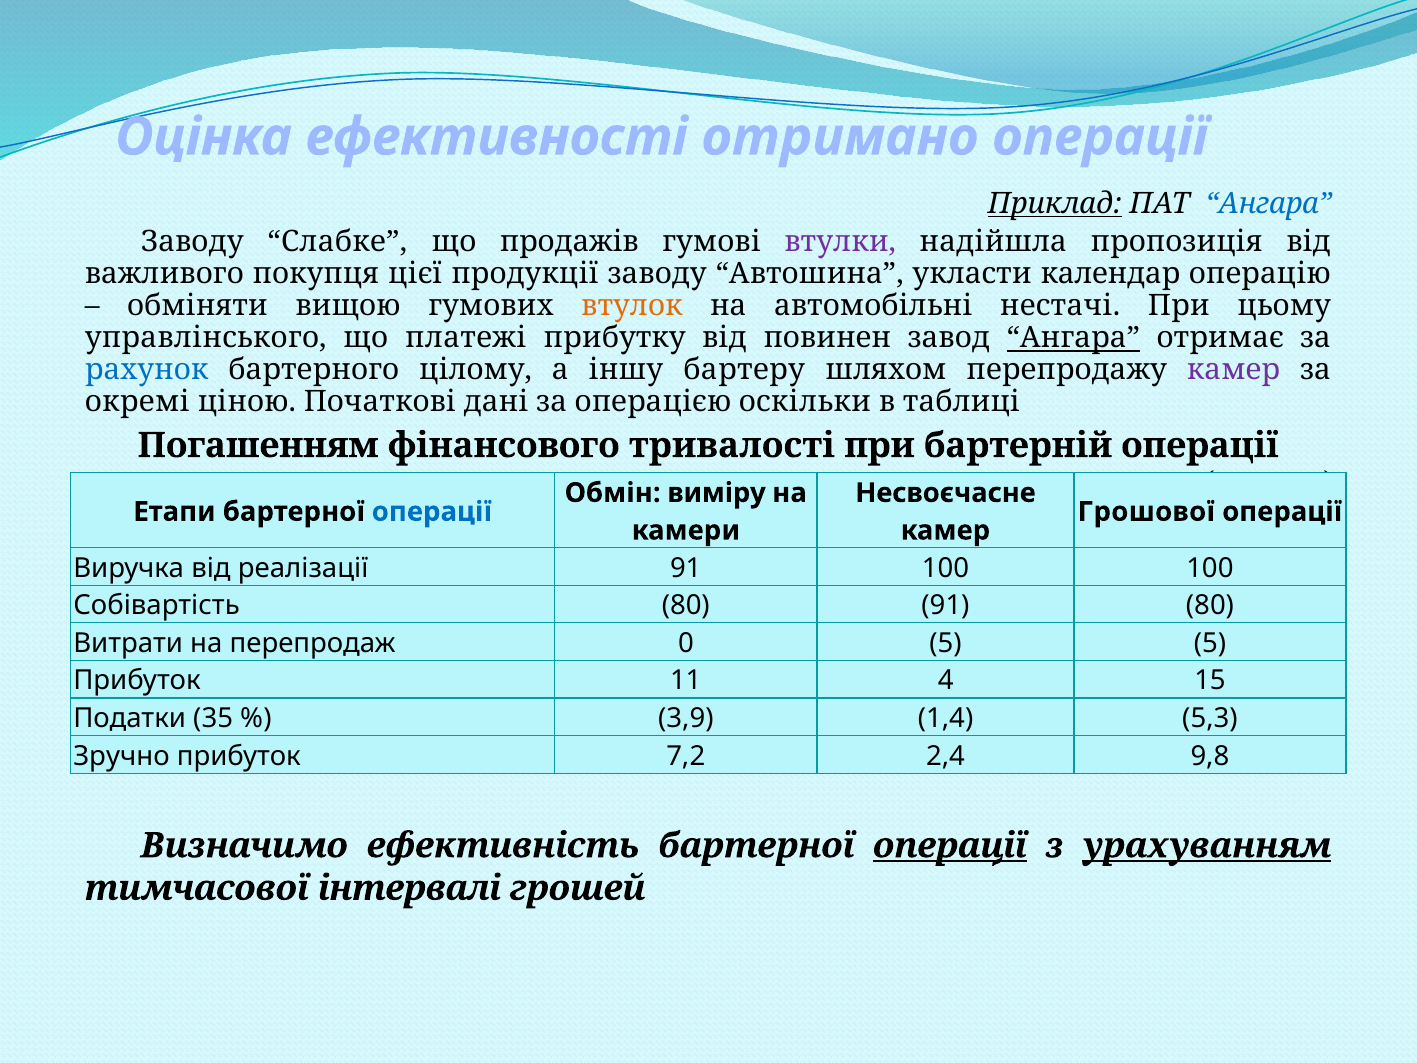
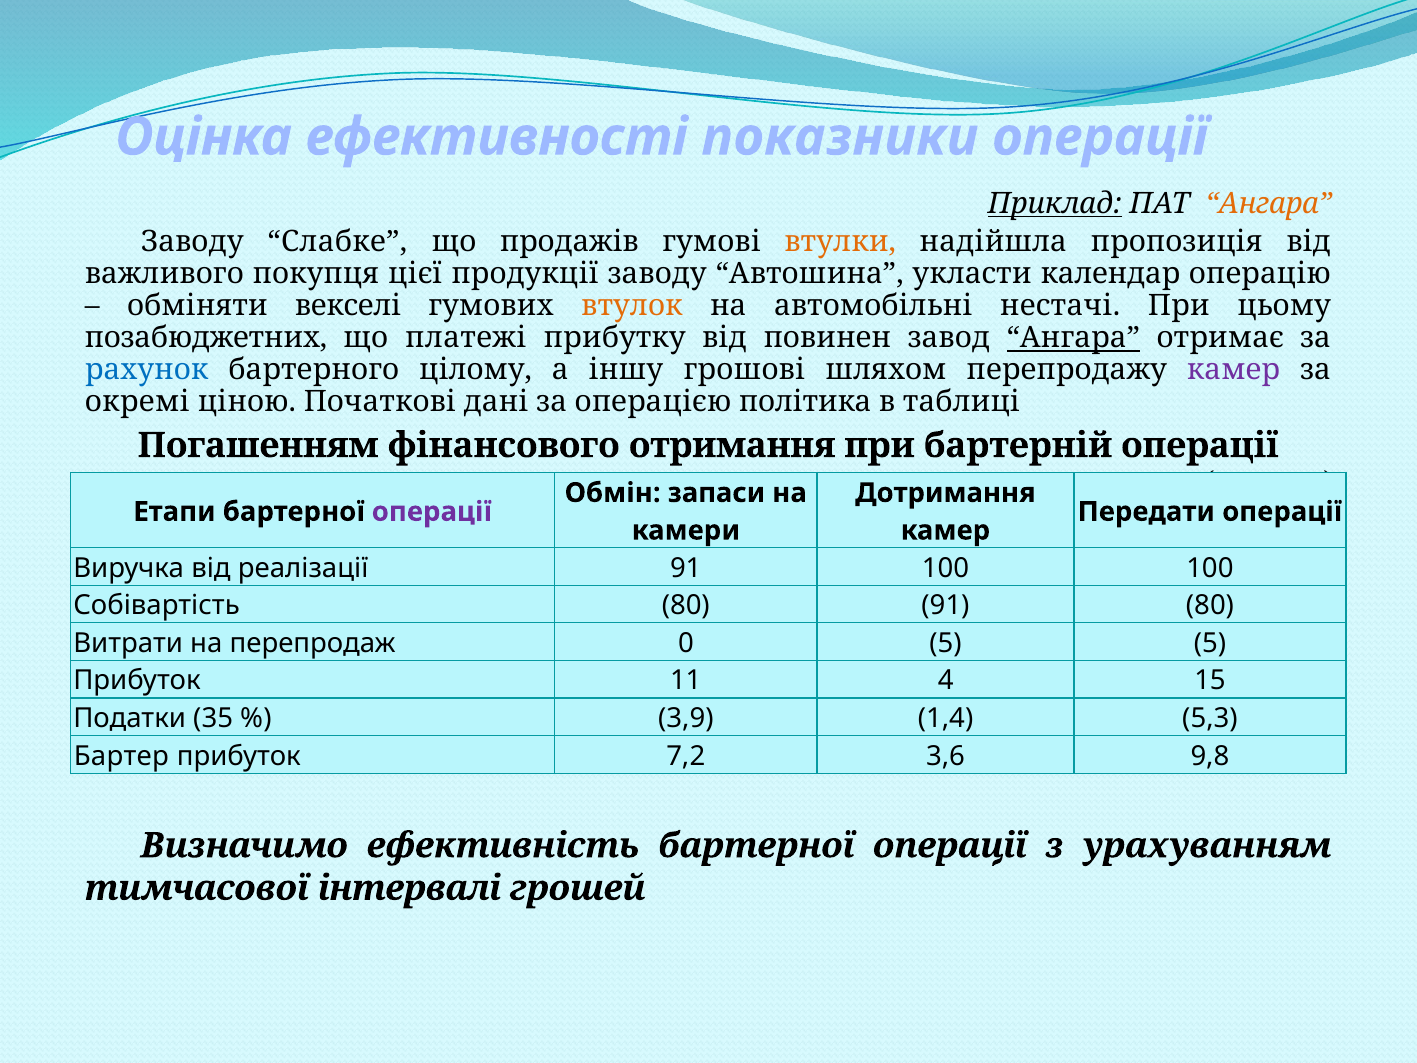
отримано: отримано -> показники (840, 137)
Ангара colour: blue -> orange (1269, 204)
втулки colour: purple -> orange (840, 242)
вищою: вищою -> векселі (348, 306)
управлінського: управлінського -> позабюджетних (206, 338)
бартеру: бартеру -> грошові (744, 370)
оскільки: оскільки -> політика (805, 402)
тривалості: тривалості -> отримання (732, 445)
виміру: виміру -> запаси (716, 493)
Несвоєчасне: Несвоєчасне -> Дотримання (945, 493)
операції colour: blue -> purple (432, 512)
Грошової: Грошової -> Передати (1146, 512)
Зручно: Зручно -> Бартер (121, 756)
2,4: 2,4 -> 3,6 (946, 756)
операції underline: present -> none (950, 845)
урахуванням underline: present -> none (1207, 845)
